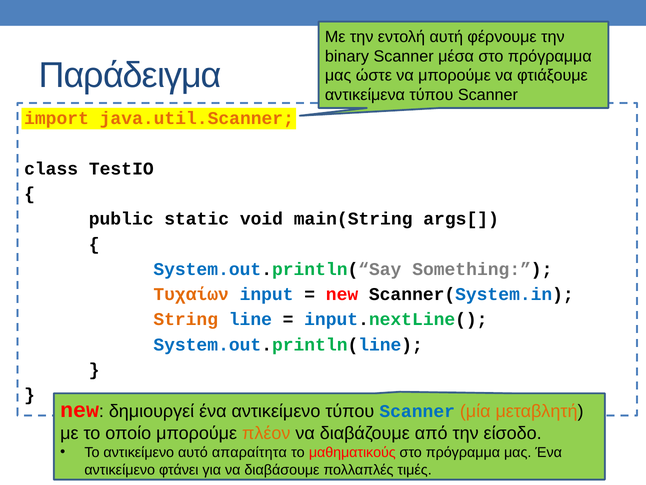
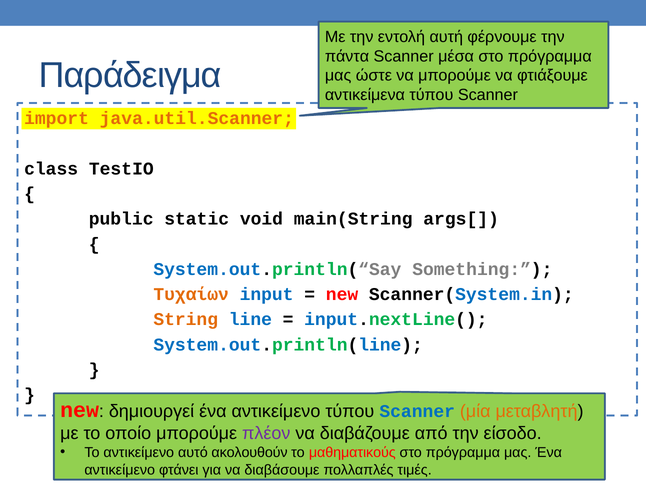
binary: binary -> πάντα (347, 56)
πλέον colour: orange -> purple (266, 433)
απαραίτητα: απαραίτητα -> ακολουθούν (250, 452)
